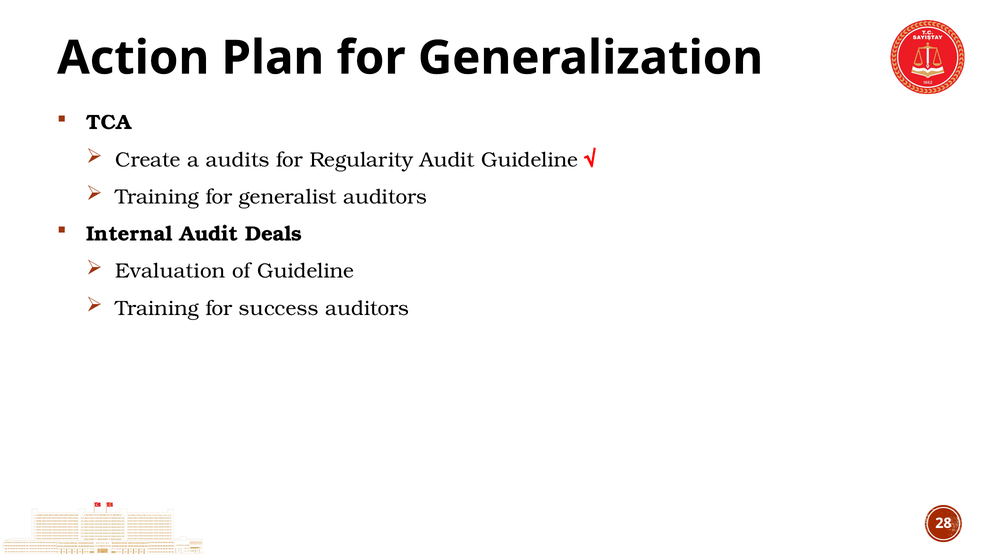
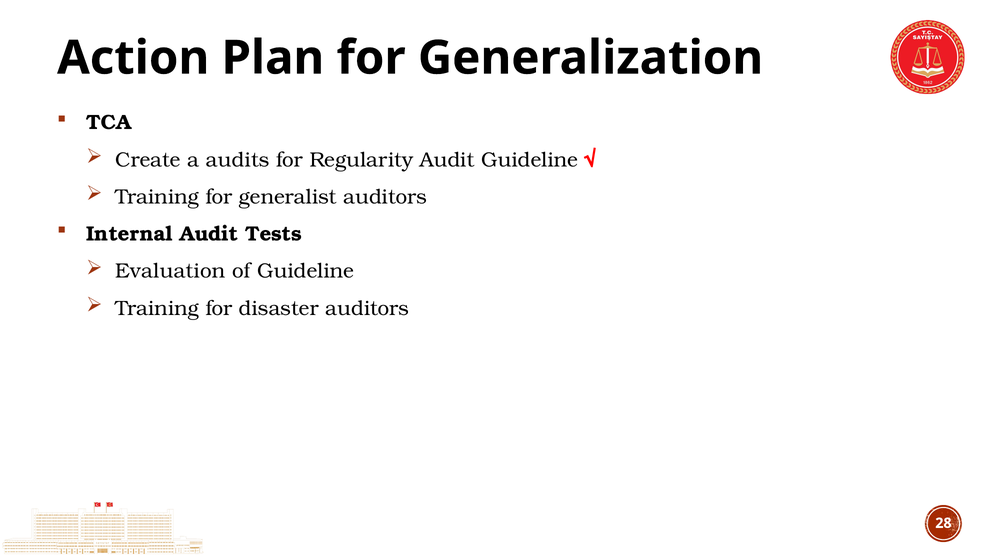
Deals: Deals -> Tests (274, 234)
success: success -> disaster (279, 308)
